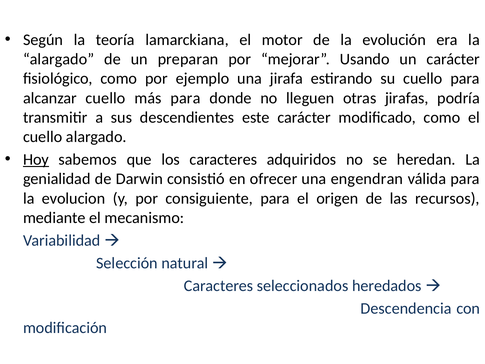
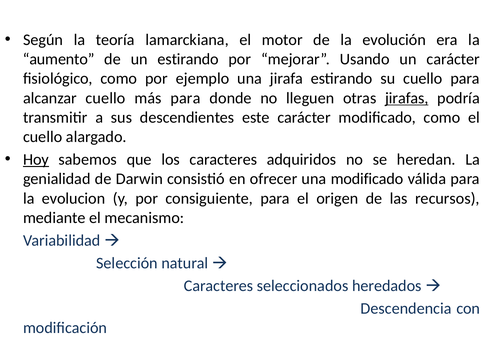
alargado: alargado -> aumento (59, 59)
un preparan: preparan -> estirando (188, 59)
jirafas underline: none -> present (407, 98)
una engendran: engendran -> modificado (367, 179)
